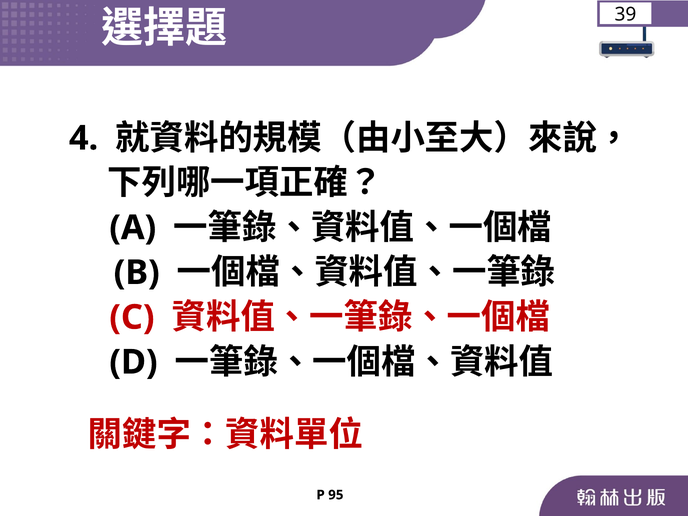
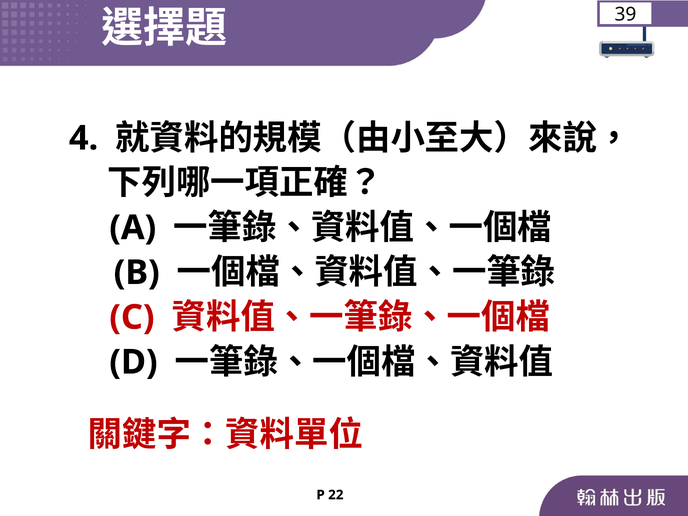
95: 95 -> 22 (336, 495)
